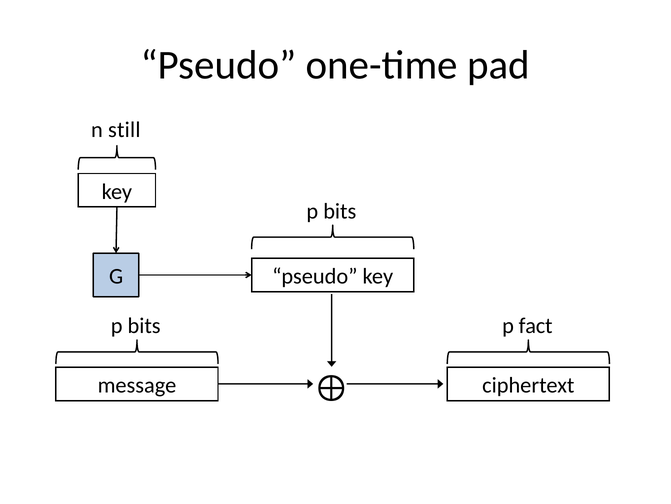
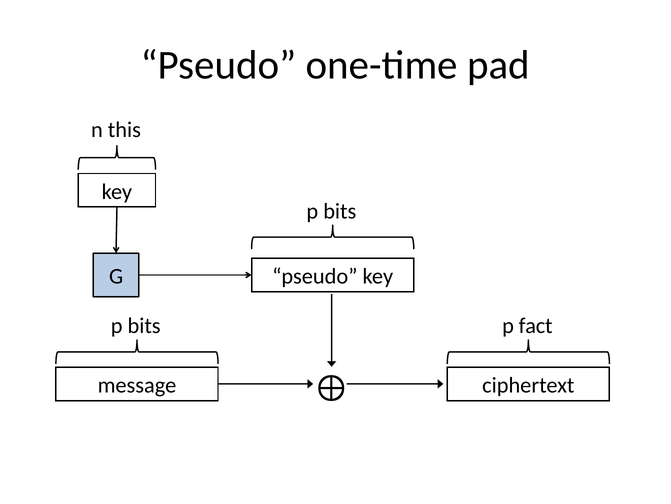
still: still -> this (124, 130)
